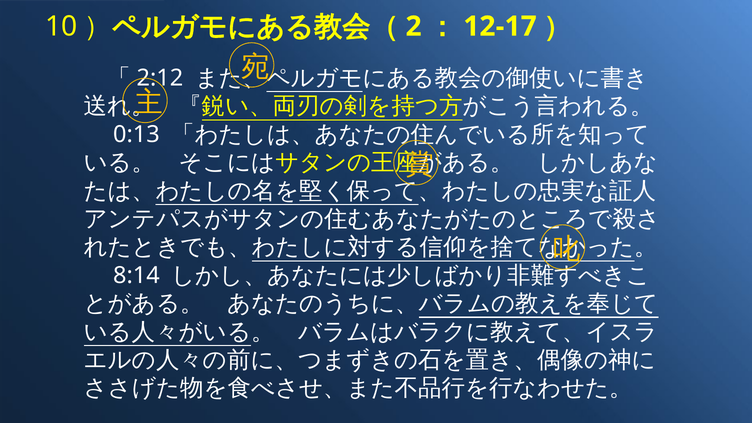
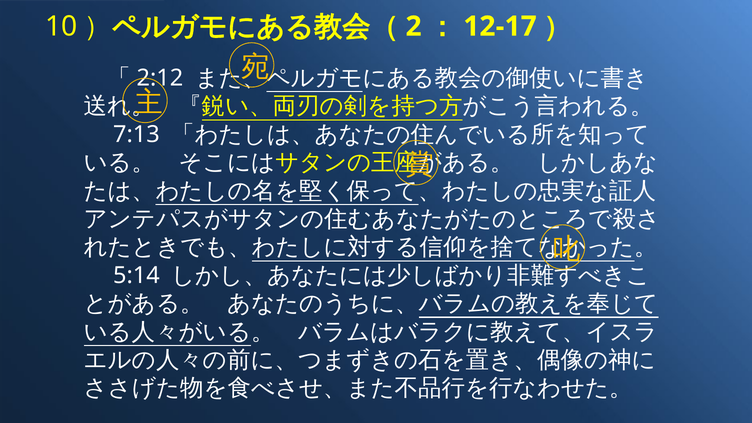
0:13: 0:13 -> 7:13 (136, 134)
8:14: 8:14 -> 5:14 (136, 275)
